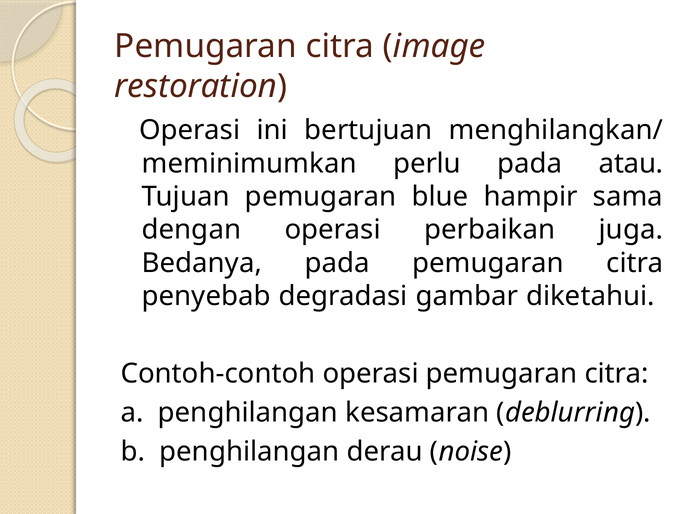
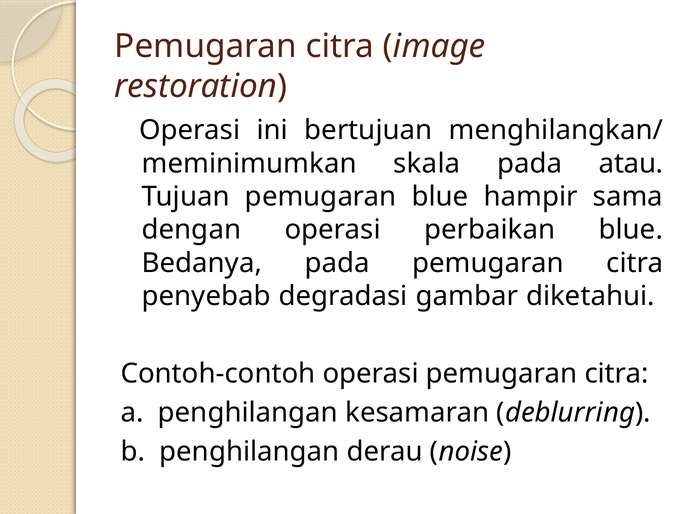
perlu: perlu -> skala (427, 164)
perbaikan juga: juga -> blue (631, 230)
